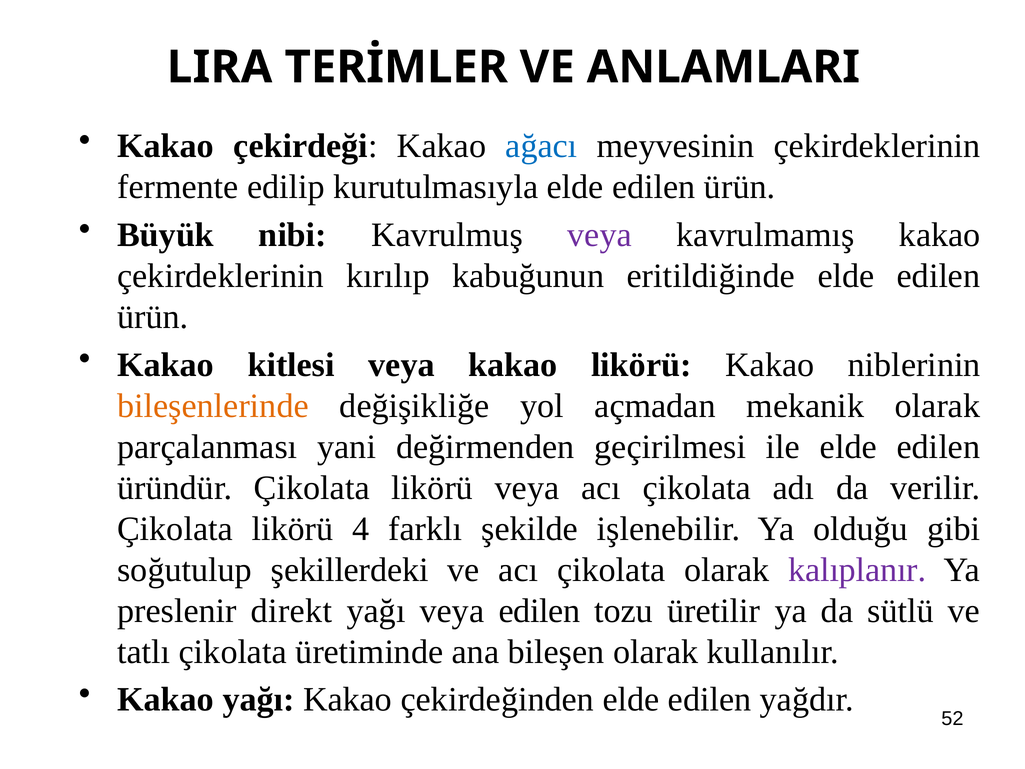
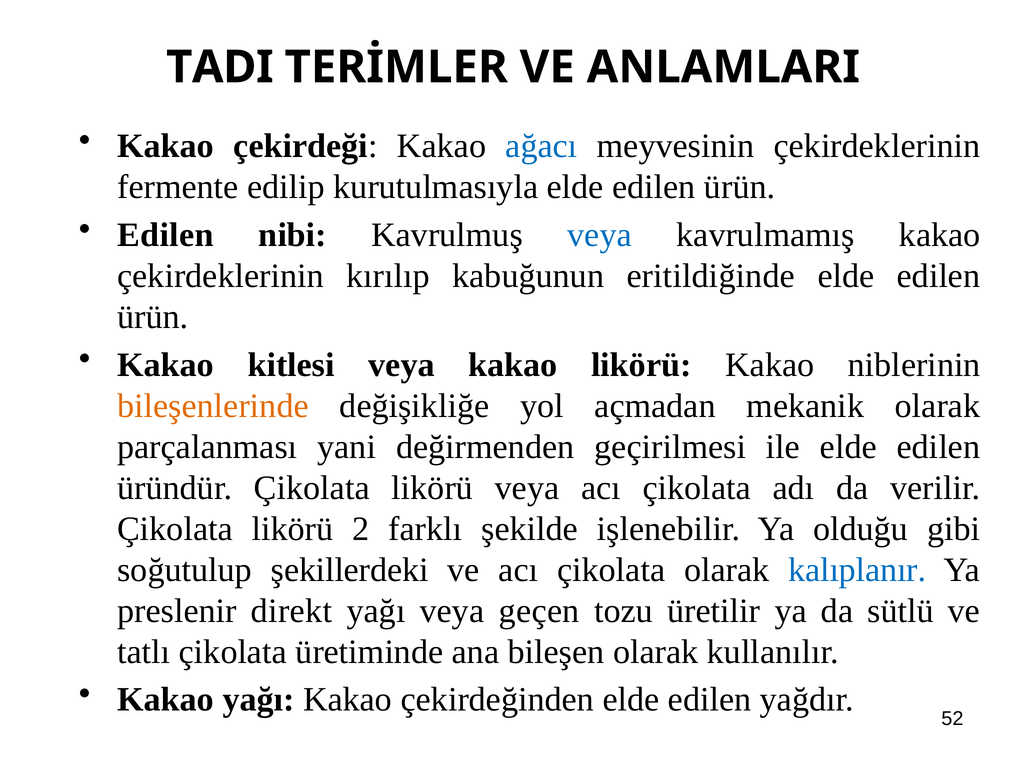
LIRA: LIRA -> TADI (220, 67)
Büyük: Büyük -> Edilen (165, 235)
veya colour: purple -> blue (600, 235)
4: 4 -> 2 (361, 529)
kalıplanır colour: purple -> blue (857, 570)
veya edilen: edilen -> geçen (539, 611)
